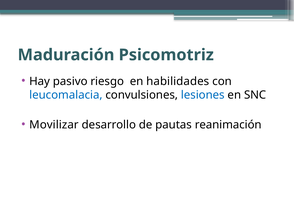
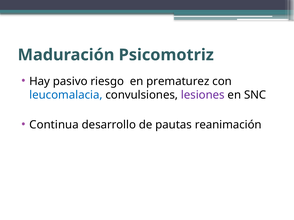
habilidades: habilidades -> prematurez (178, 81)
lesiones colour: blue -> purple (203, 95)
Movilizar: Movilizar -> Continua (54, 125)
